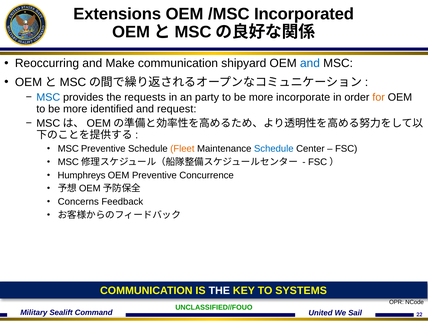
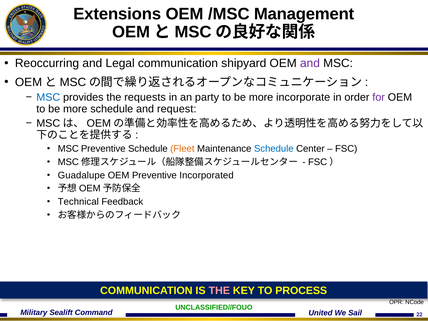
Incorporated: Incorporated -> Management (304, 14)
Make: Make -> Legal (120, 63)
and colour: blue -> purple (310, 63)
for colour: orange -> purple (379, 97)
more identified: identified -> schedule (112, 109)
Humphreys: Humphreys -> Guadalupe (81, 175)
Concurrence: Concurrence -> Incorporated (207, 175)
Concerns: Concerns -> Technical (78, 202)
THE colour: white -> pink (219, 291)
SYSTEMS: SYSTEMS -> PROCESS (301, 291)
